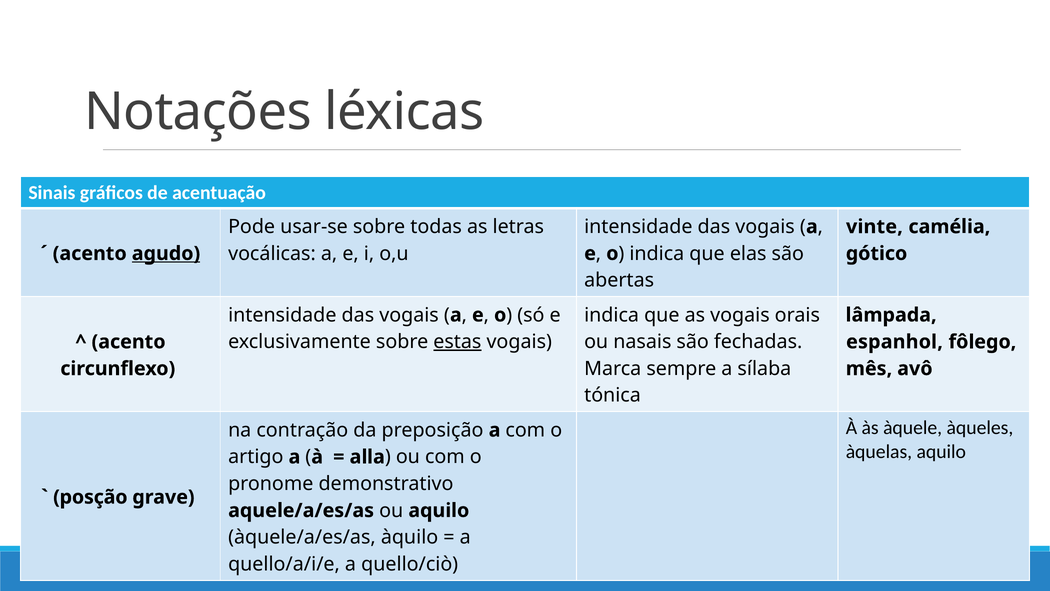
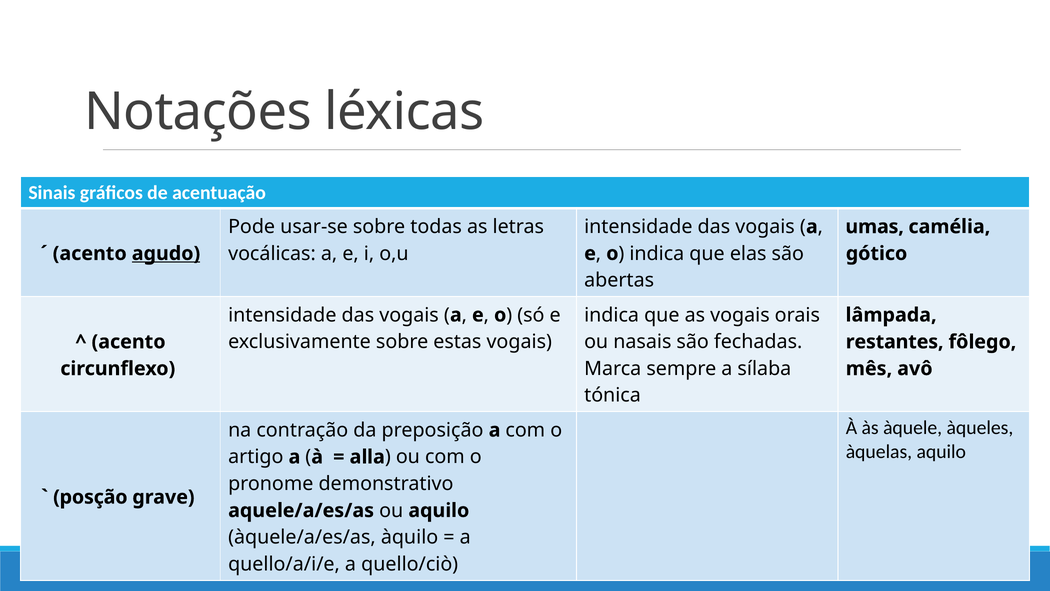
vinte: vinte -> umas (875, 227)
estas underline: present -> none (457, 342)
espanhol: espanhol -> restantes (895, 342)
